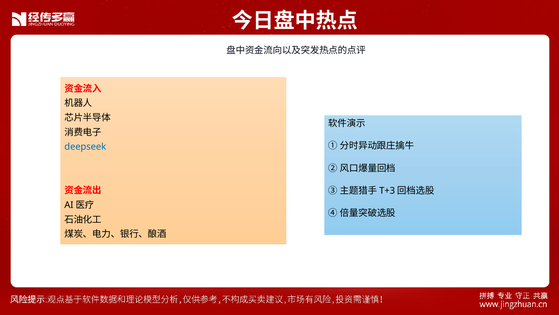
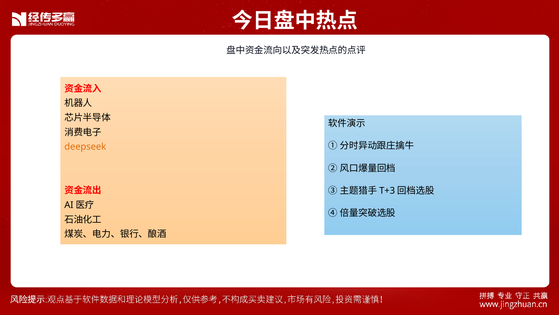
deepseek colour: blue -> orange (85, 147)
